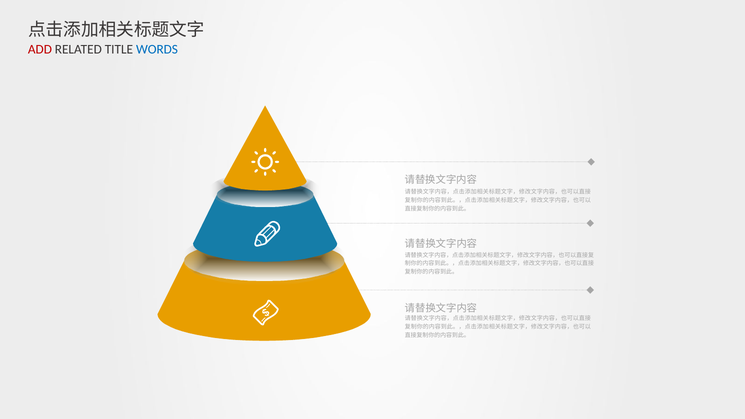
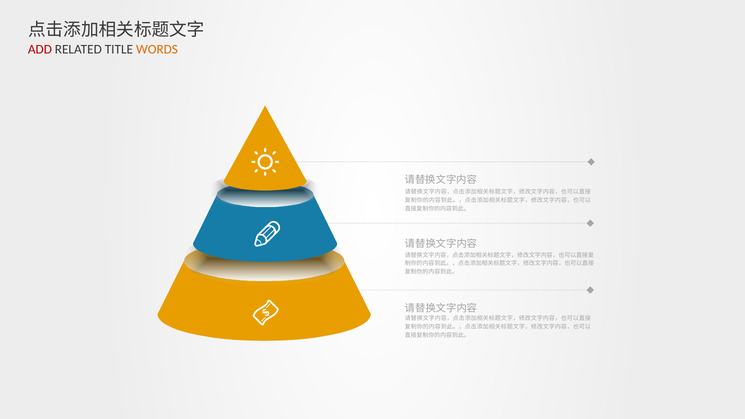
WORDS colour: blue -> orange (157, 50)
